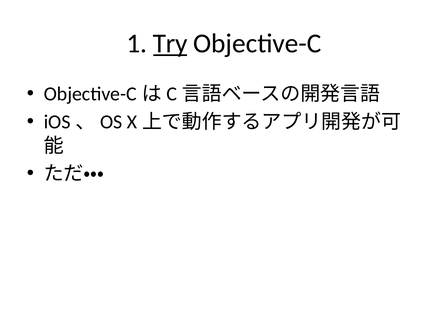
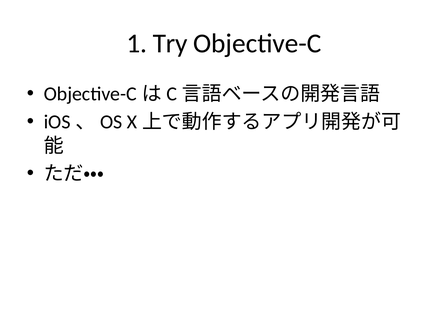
Try underline: present -> none (170, 43)
